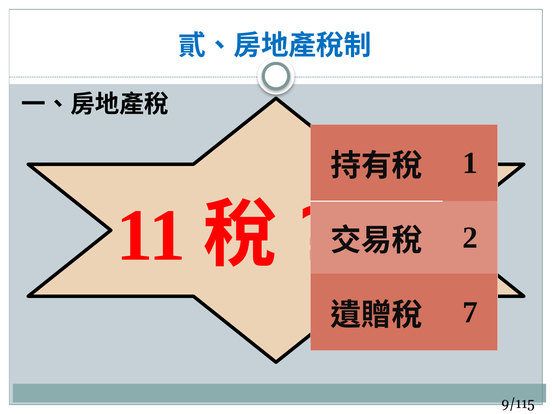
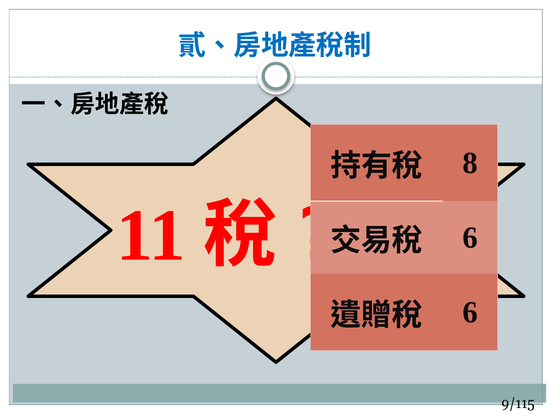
1: 1 -> 8 (470, 163)
2: 2 -> 6 (470, 238)
7: 7 -> 6 (470, 312)
